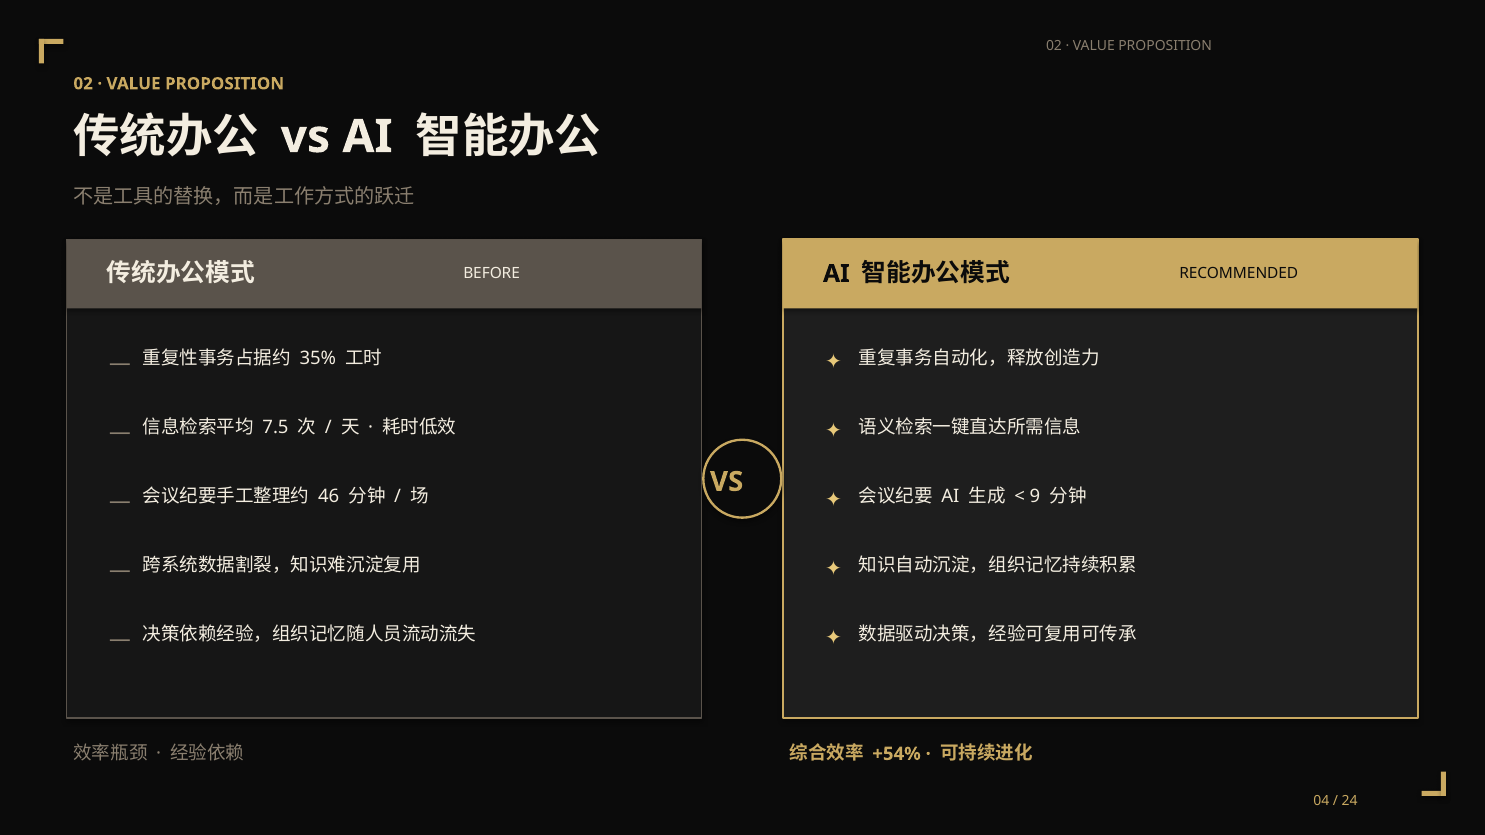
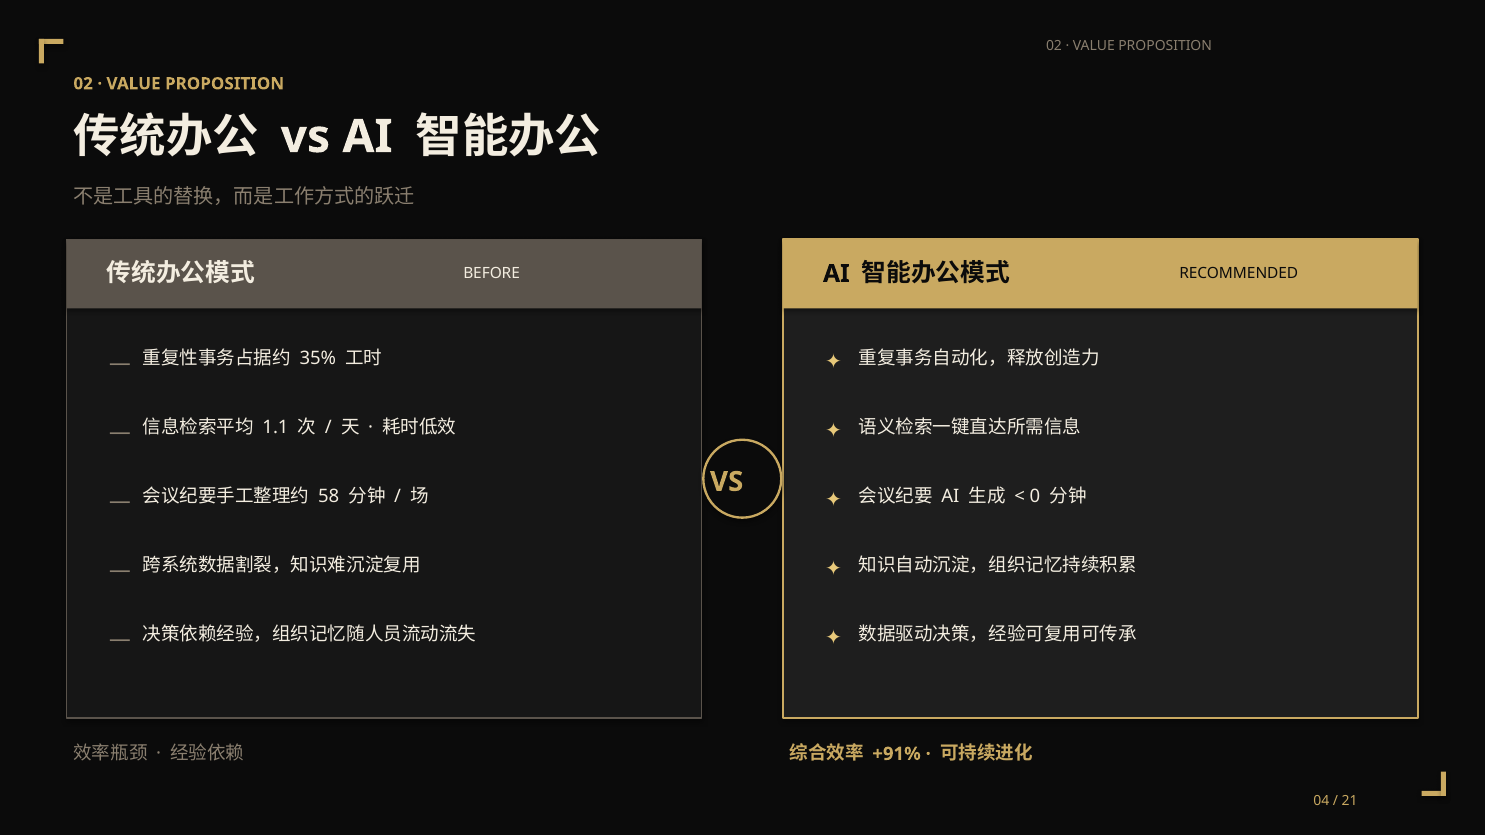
7.5: 7.5 -> 1.1 (275, 428)
9: 9 -> 0 (1035, 497)
46: 46 -> 58 (329, 497)
+54%: +54% -> +91% (897, 754)
24: 24 -> 21 (1350, 801)
